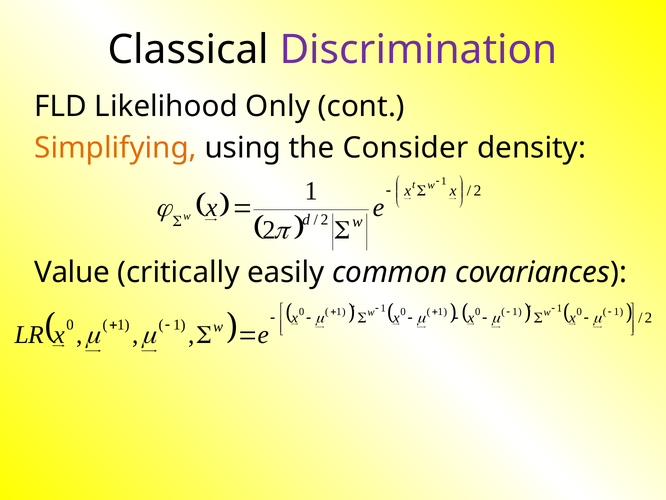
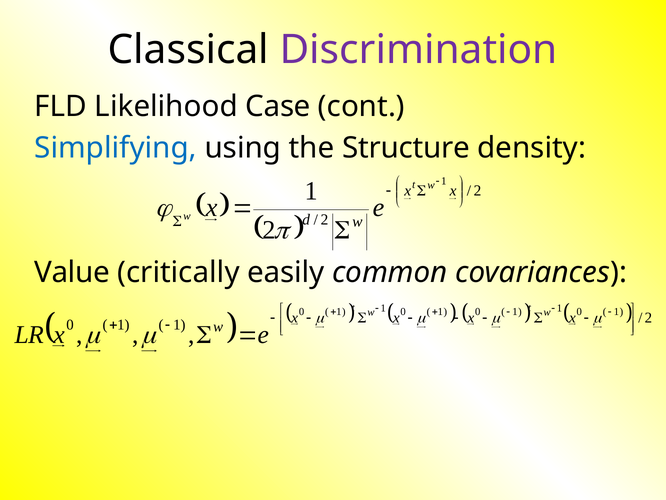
Only: Only -> Case (278, 106)
Simplifying colour: orange -> blue (116, 148)
Consider: Consider -> Structure (406, 148)
